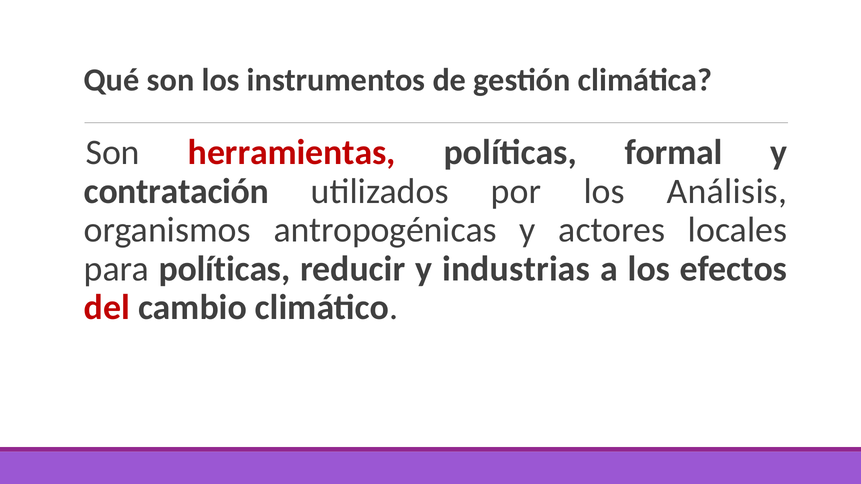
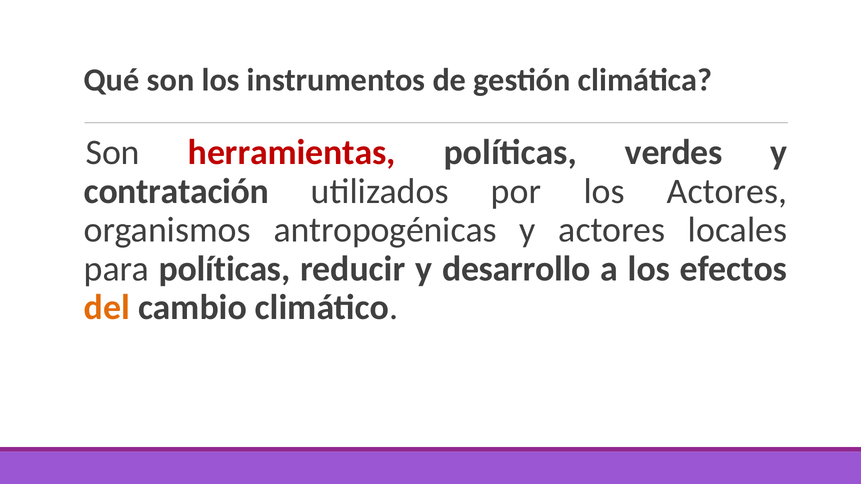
formal: formal -> verdes (674, 153)
los Análisis: Análisis -> Actores (727, 191)
industrias: industrias -> desarrollo (516, 269)
del colour: red -> orange (107, 308)
